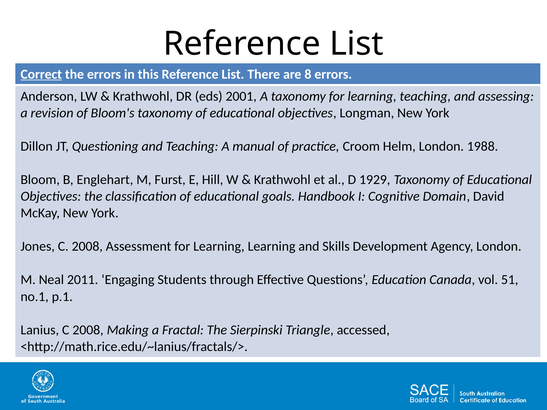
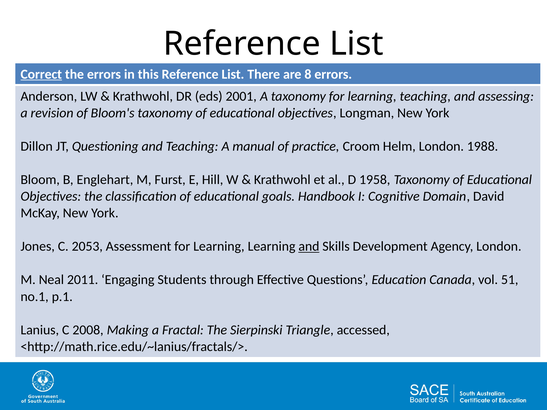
1929: 1929 -> 1958 (375, 180)
Jones C 2008: 2008 -> 2053 (87, 247)
and underline: none -> present (309, 247)
